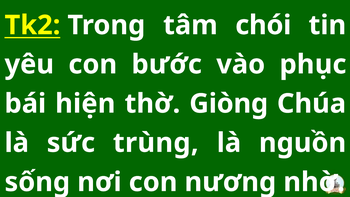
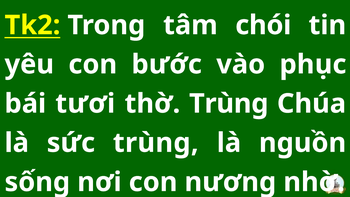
hiện: hiện -> tươi (85, 104)
thờ Giòng: Giòng -> Trùng (229, 104)
